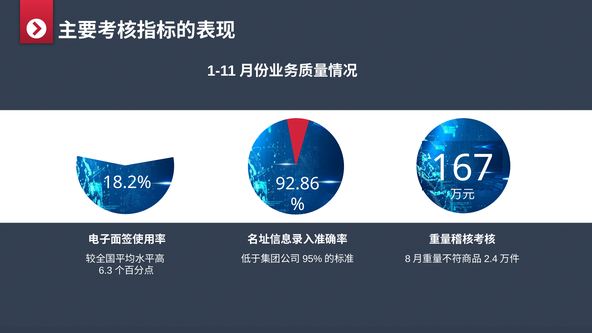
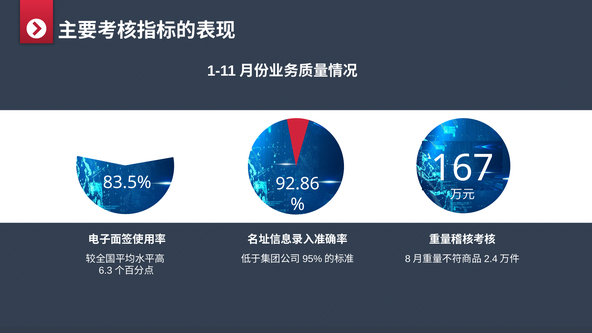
18.2%: 18.2% -> 83.5% (127, 182)
